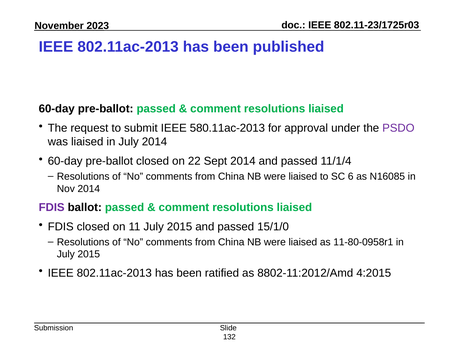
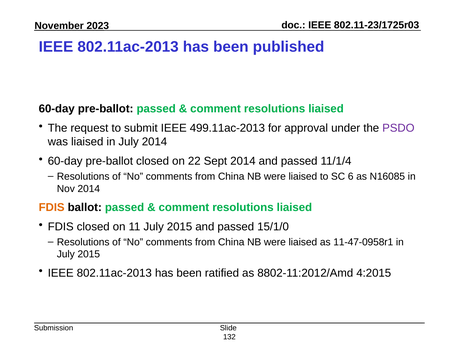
580.11ac-2013: 580.11ac-2013 -> 499.11ac-2013 (227, 128)
FDIS colour: purple -> orange (52, 207)
11-80-0958r1: 11-80-0958r1 -> 11-47-0958r1 (363, 242)
